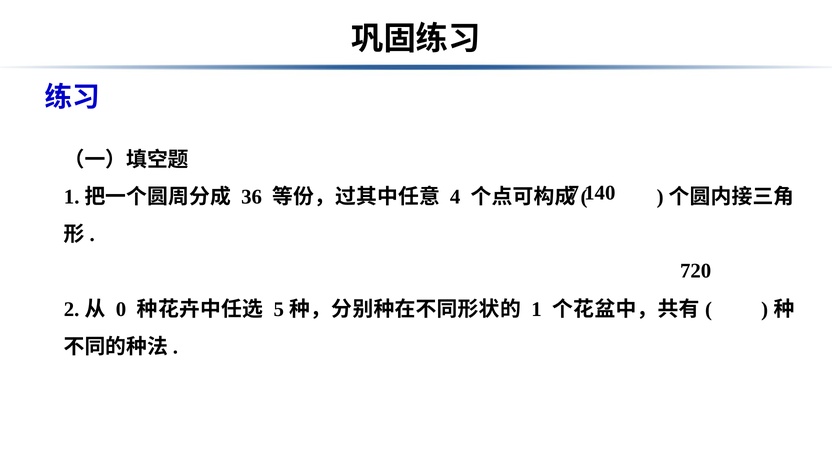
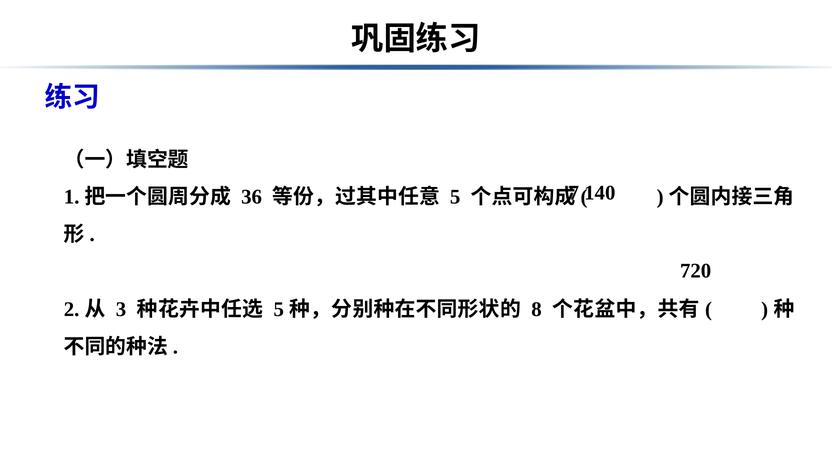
4: 4 -> 5 (455, 197)
0: 0 -> 3 (121, 309)
1: 1 -> 8 (537, 309)
